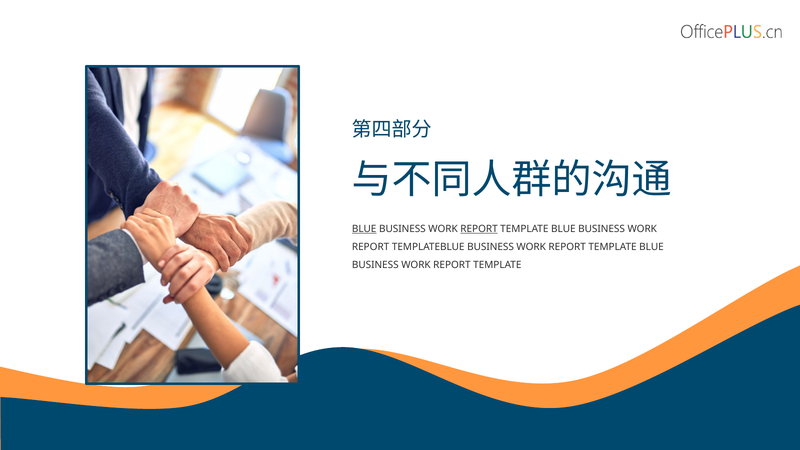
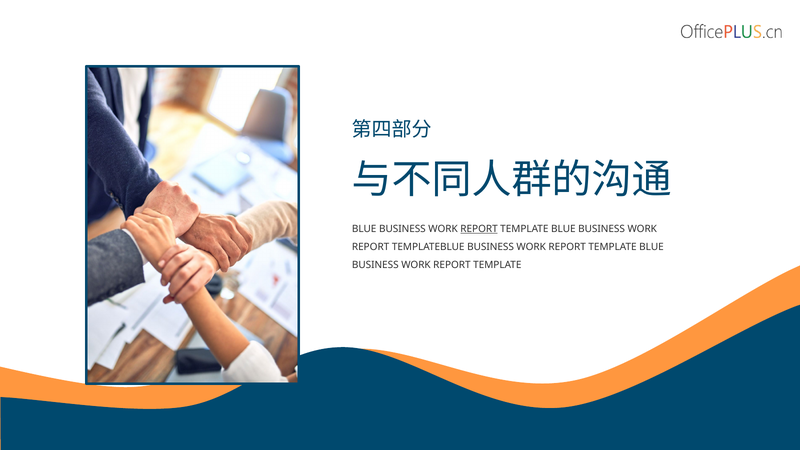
BLUE underline: present -> none (364, 229)
